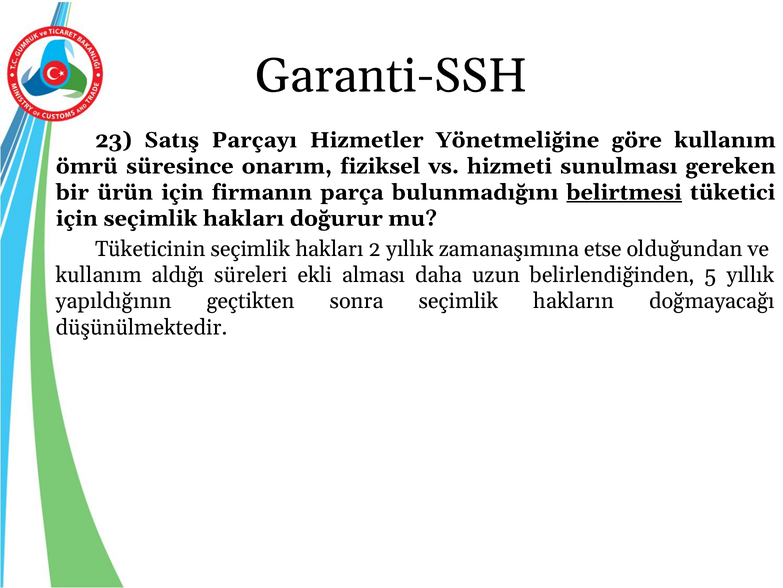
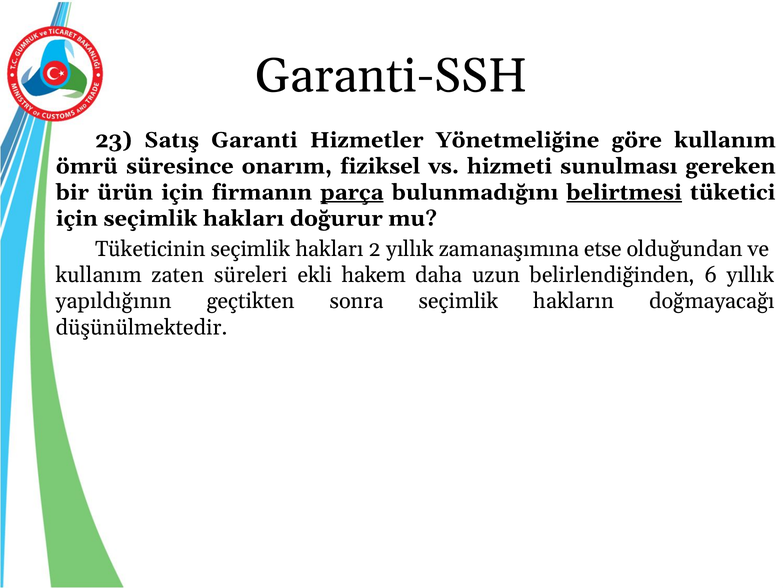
Parçayı: Parçayı -> Garanti (254, 140)
parça underline: none -> present (352, 192)
aldığı: aldığı -> zaten (178, 275)
alması: alması -> hakem (374, 275)
5: 5 -> 6 (711, 275)
